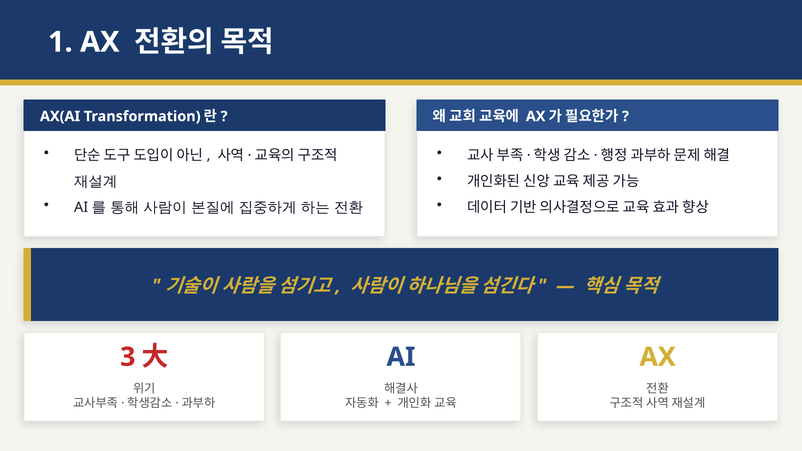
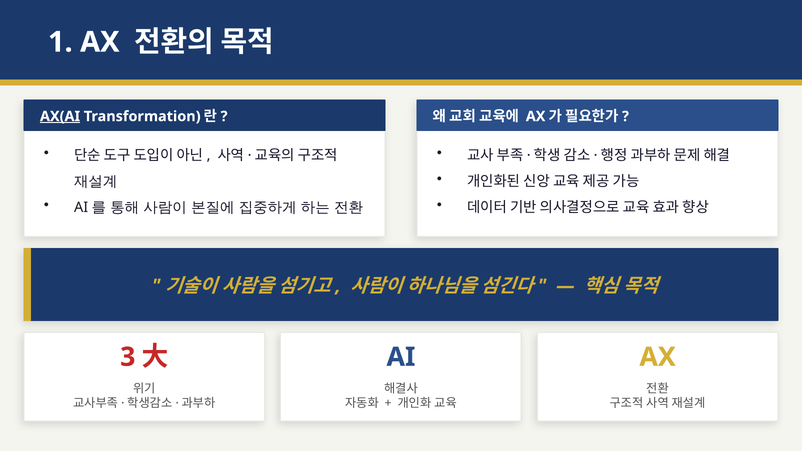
AX(AI underline: none -> present (60, 116)
